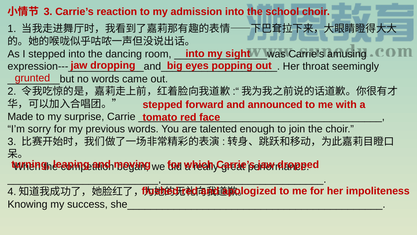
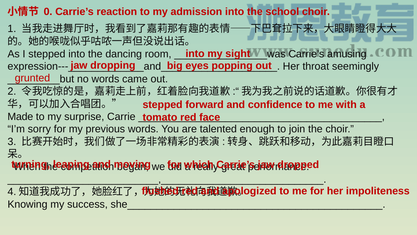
3: 3 -> 0 (48, 12)
announced: announced -> confidence (275, 105)
